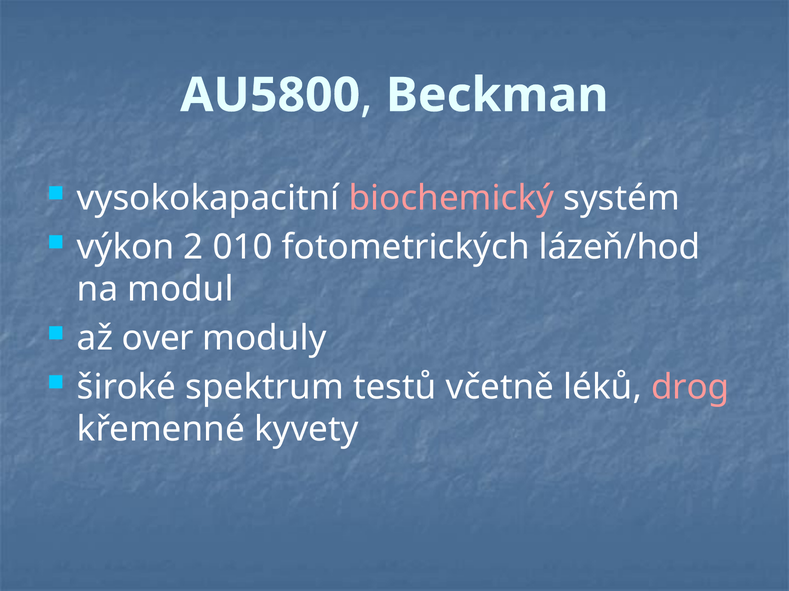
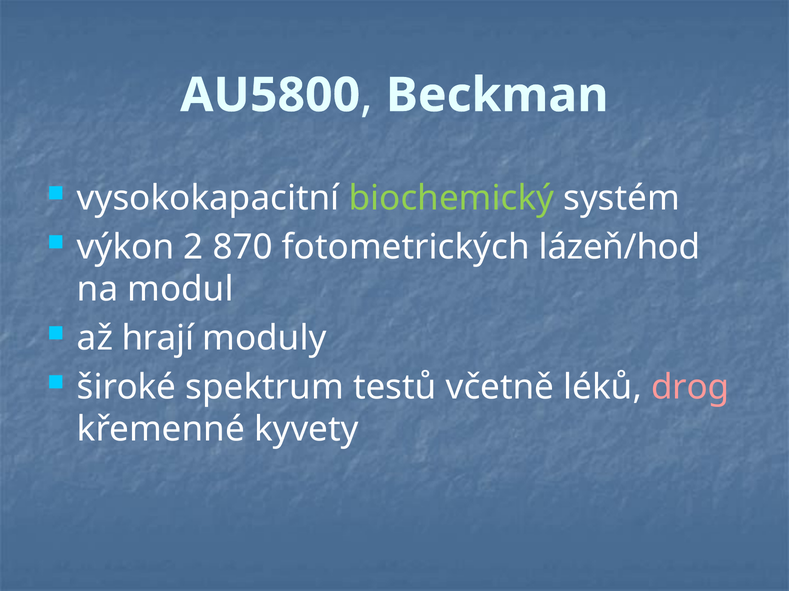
biochemický colour: pink -> light green (451, 198)
010: 010 -> 870 (243, 247)
over: over -> hrají (158, 339)
